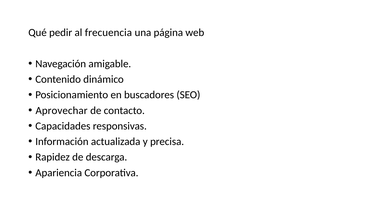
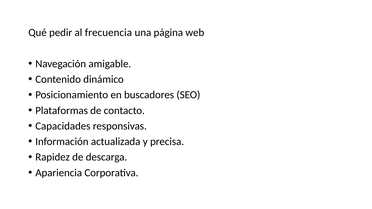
Aprovechar: Aprovechar -> Plataformas (62, 111)
